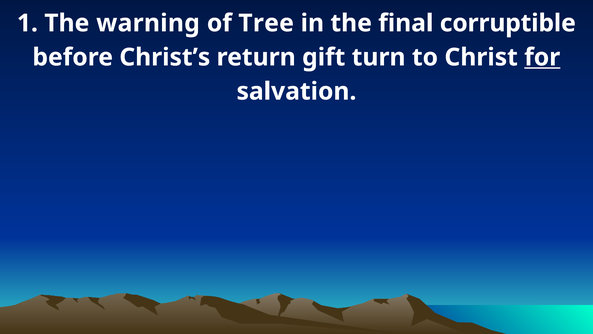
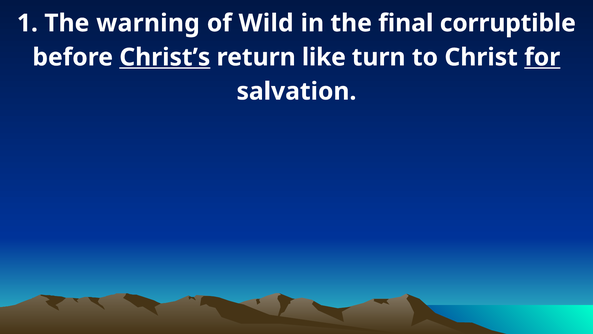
Tree: Tree -> Wild (266, 23)
Christ’s underline: none -> present (165, 57)
gift: gift -> like (324, 57)
